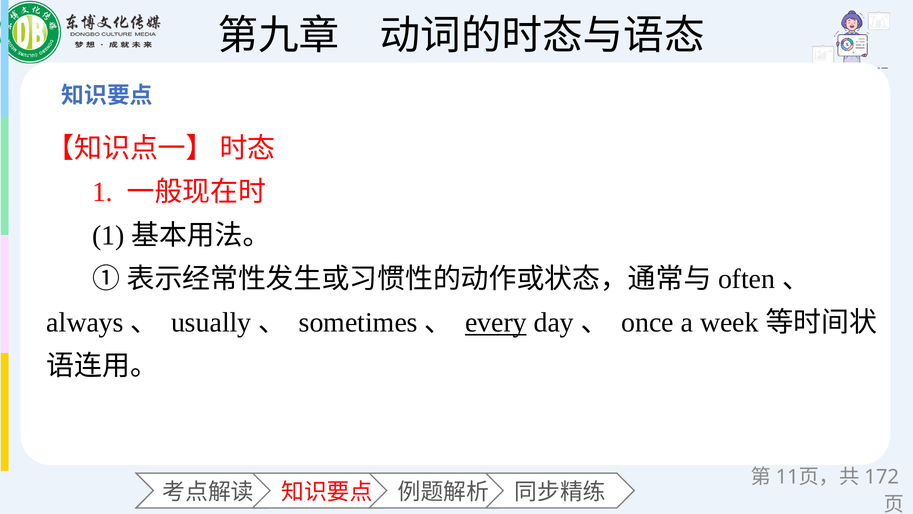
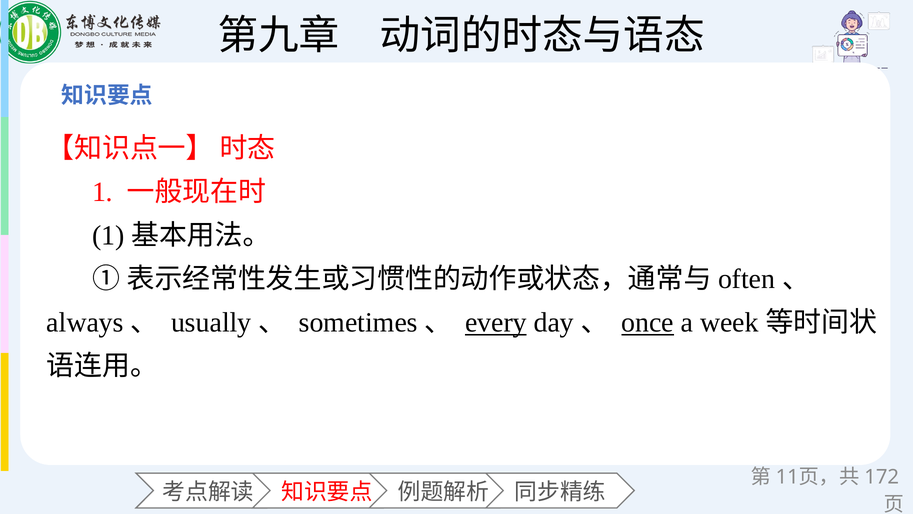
once underline: none -> present (648, 322)
